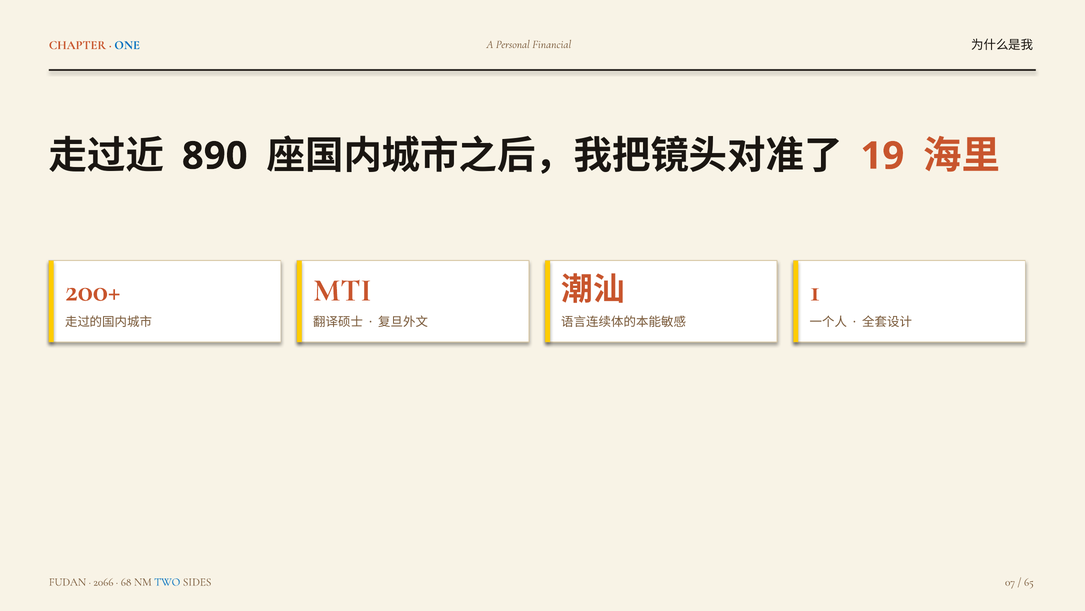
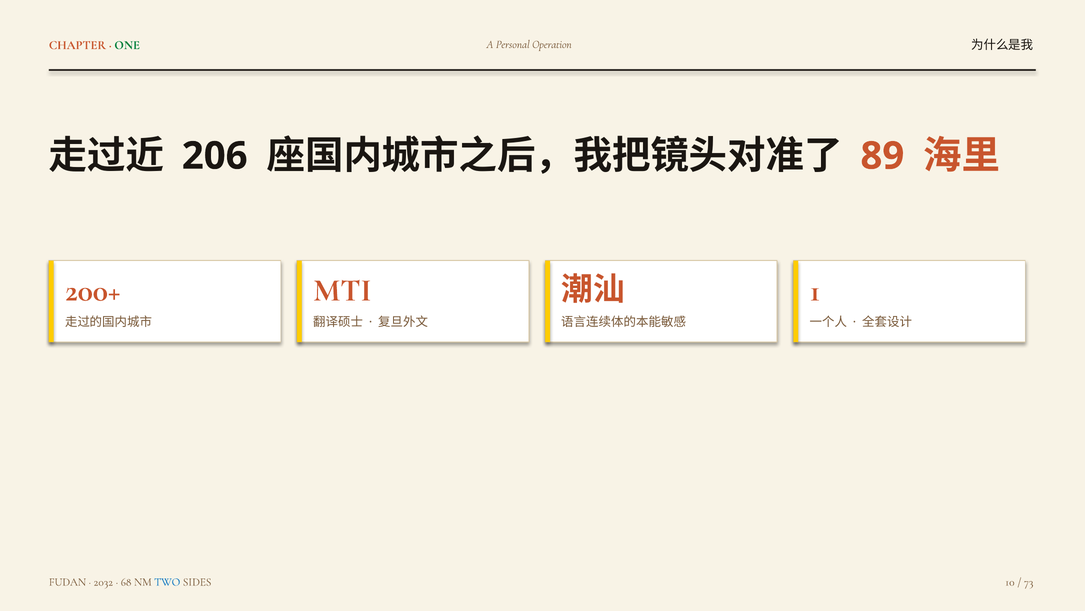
ONE colour: blue -> green (127, 45)
Financial: Financial -> Operation (552, 44)
890: 890 -> 206 (215, 156)
19: 19 -> 89 (882, 156)
2066: 2066 -> 2032 (103, 581)
07: 07 -> 10 (1010, 581)
65: 65 -> 73 (1029, 581)
